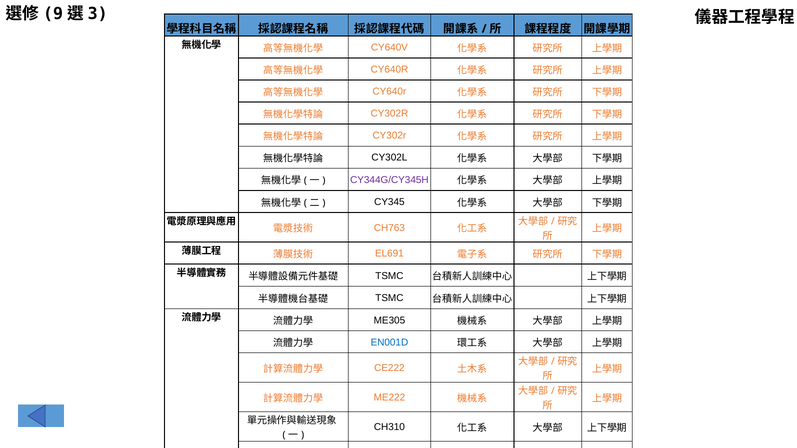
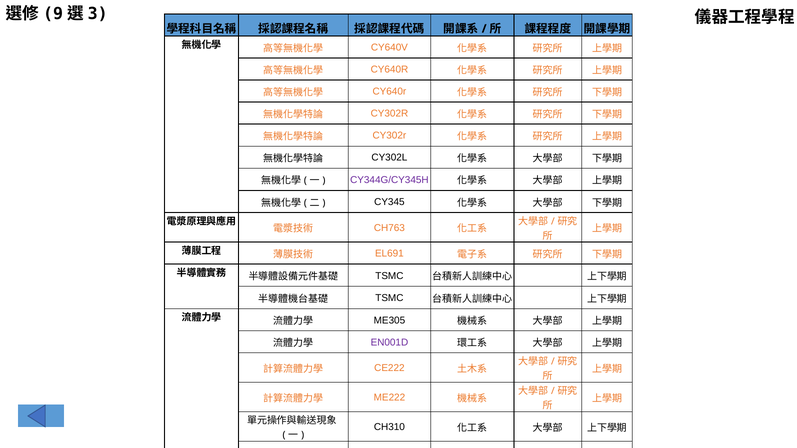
EN001D colour: blue -> purple (389, 342)
